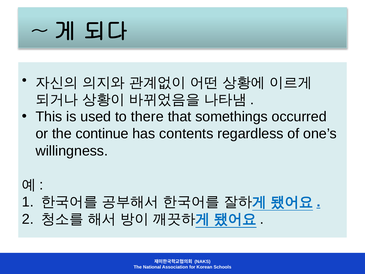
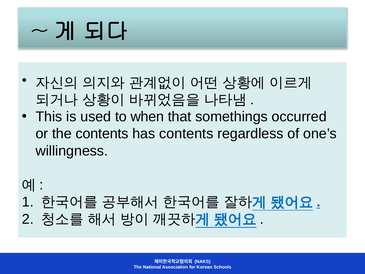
there: there -> when (147, 117)
the continue: continue -> contents (102, 134)
